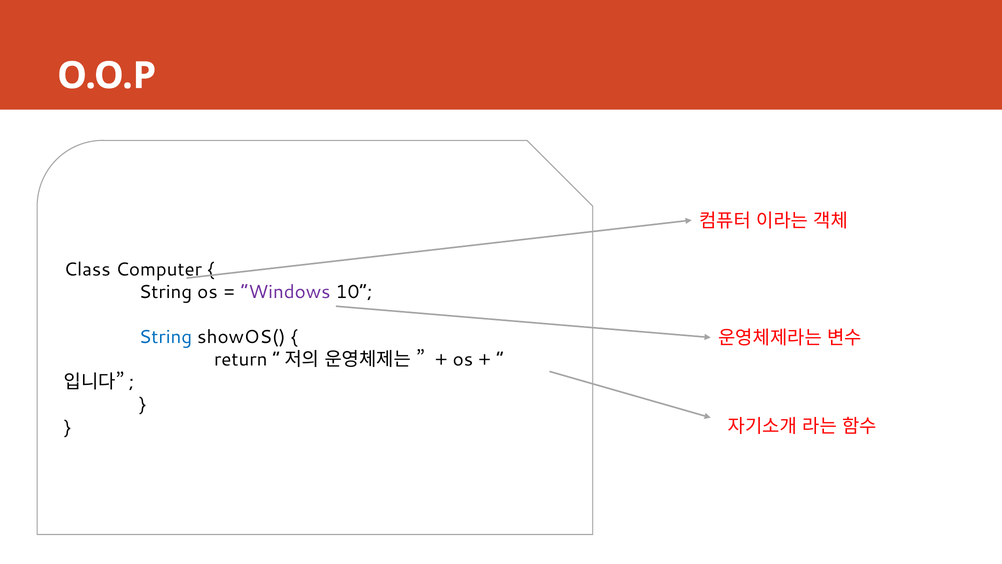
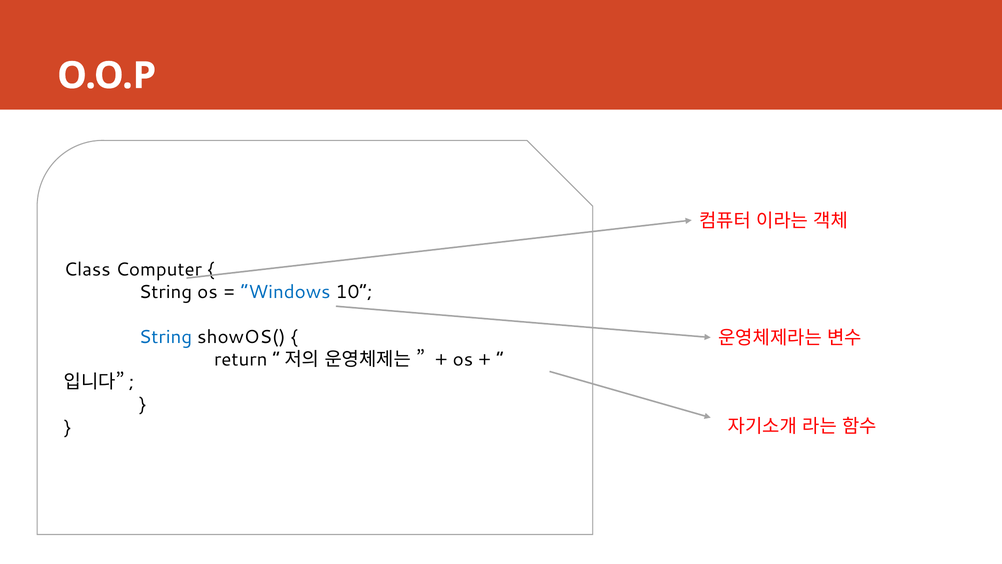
Windows colour: purple -> blue (286, 292)
